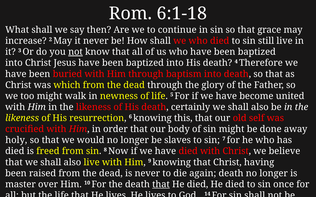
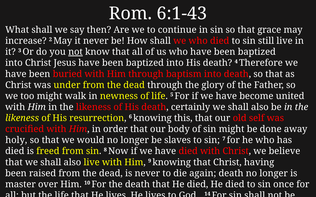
6:1-18: 6:1-18 -> 6:1-43 (182, 13)
was which: which -> under (67, 85)
that underline: present -> none (161, 185)
